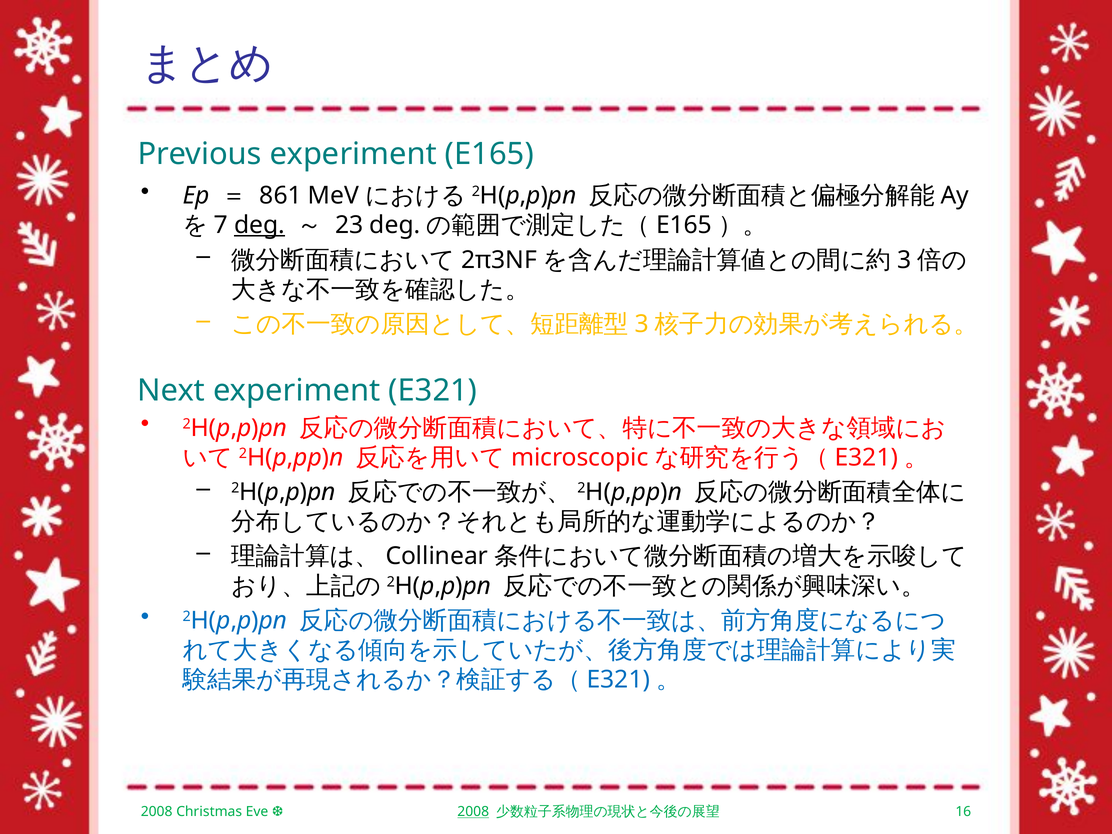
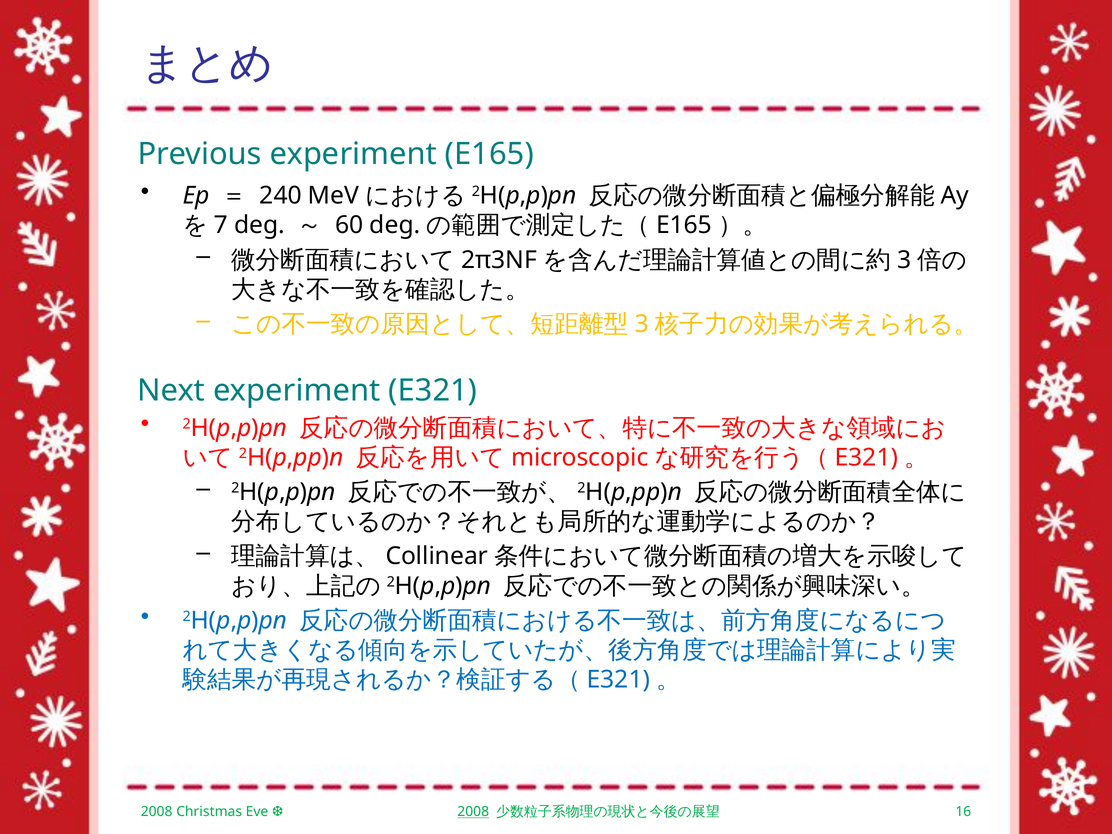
861: 861 -> 240 (281, 196)
deg underline: present -> none (259, 225)
23: 23 -> 60 (349, 225)
